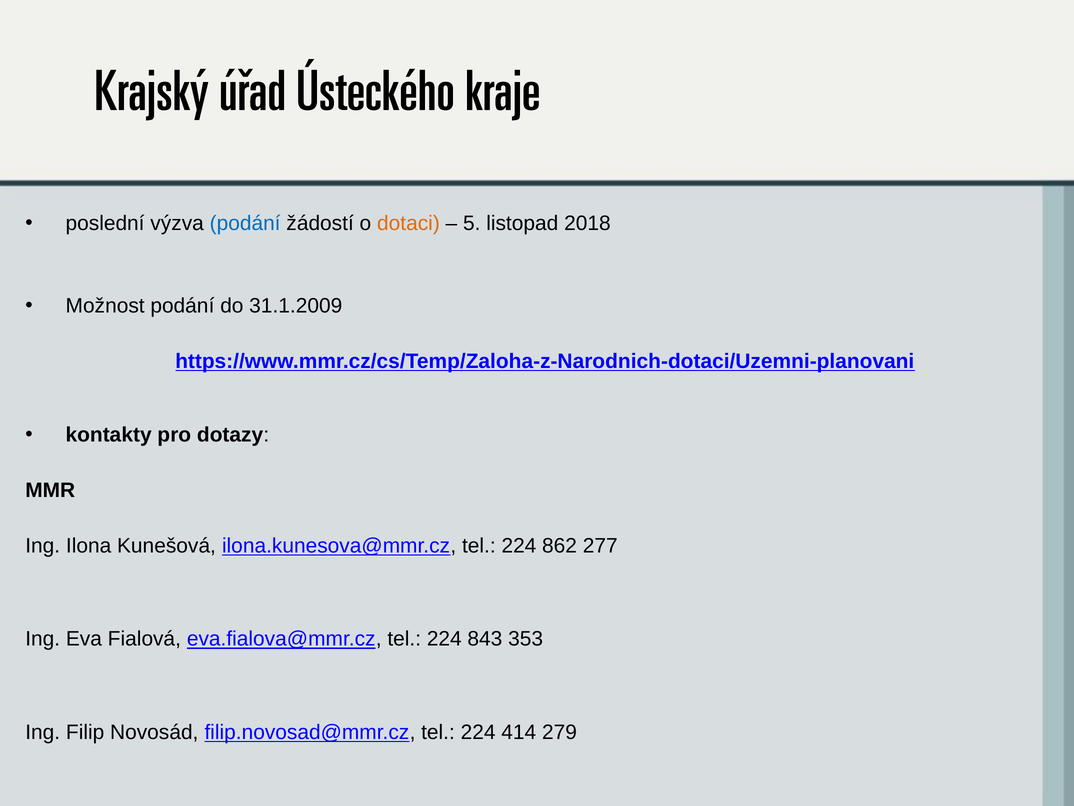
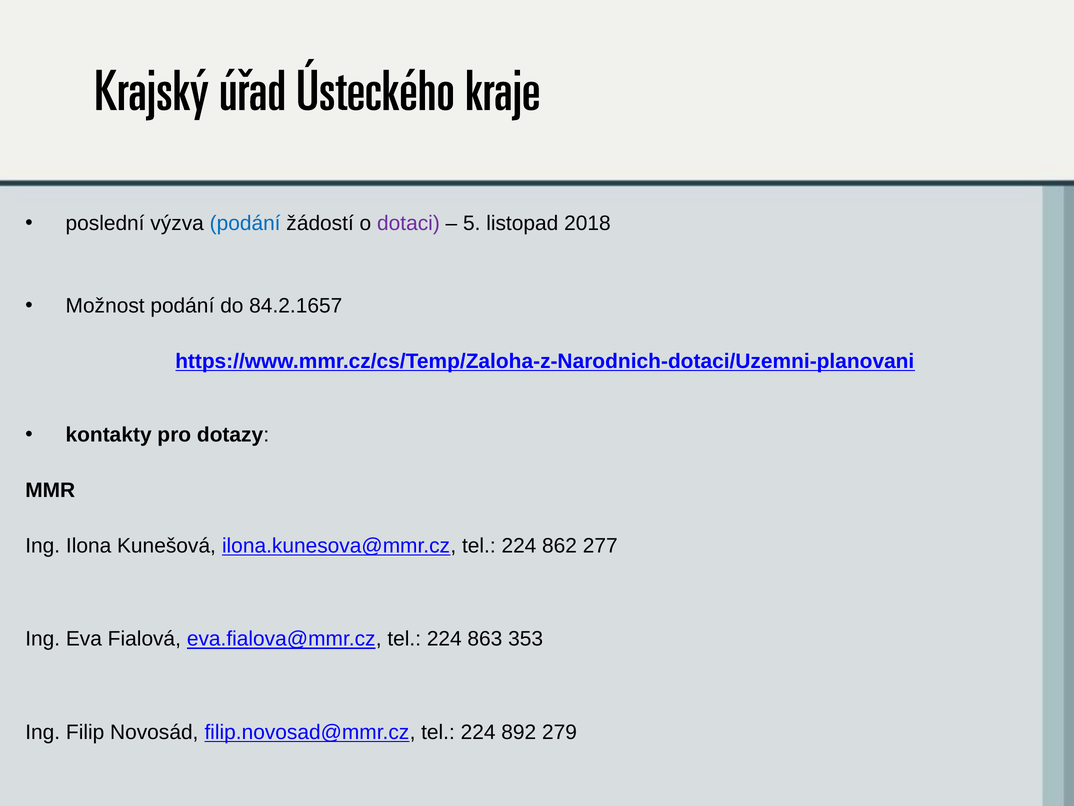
dotaci colour: orange -> purple (408, 223)
31.1.2009: 31.1.2009 -> 84.2.1657 (296, 306)
843: 843 -> 863 (485, 639)
414: 414 -> 892 (519, 732)
